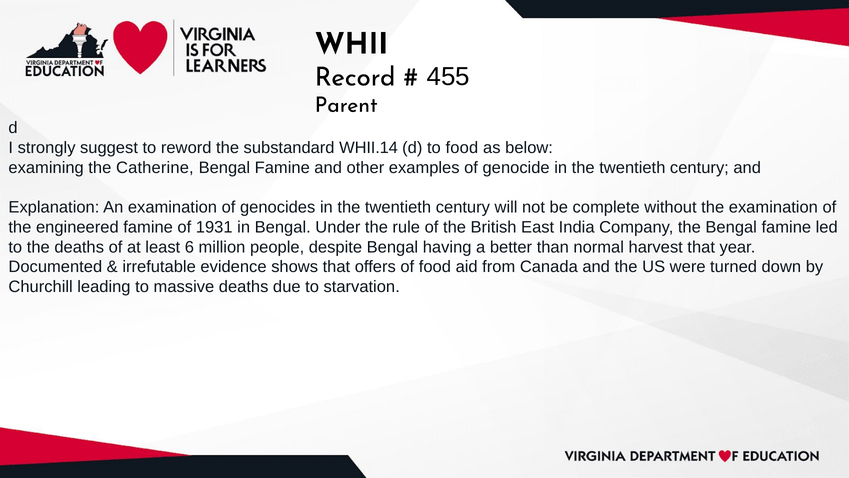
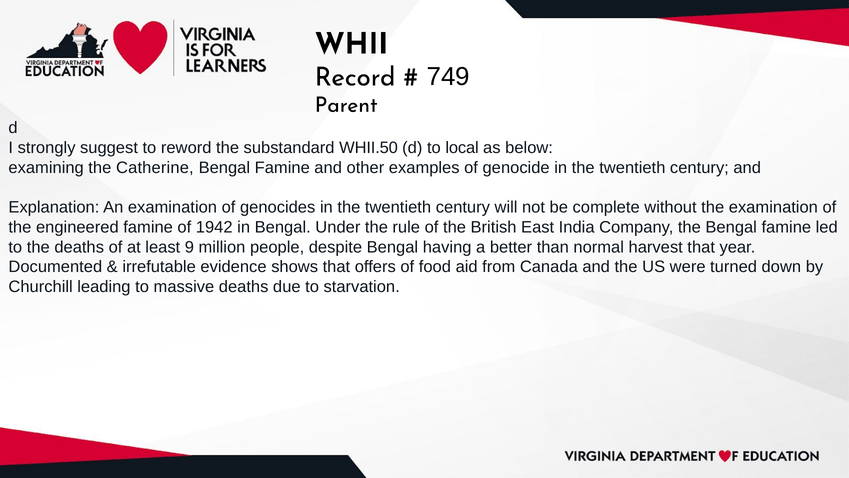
455: 455 -> 749 (448, 77)
WHII.14: WHII.14 -> WHII.50 (369, 148)
to food: food -> local (462, 148)
1931: 1931 -> 1942 (214, 227)
6: 6 -> 9 (189, 247)
